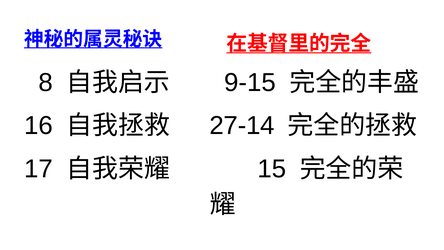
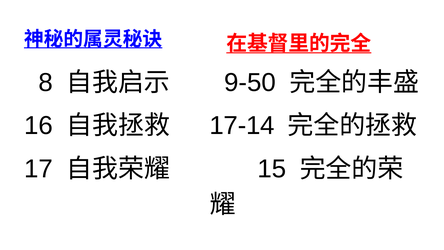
9-15: 9-15 -> 9-50 (250, 82)
27-14: 27-14 -> 17-14 (242, 126)
